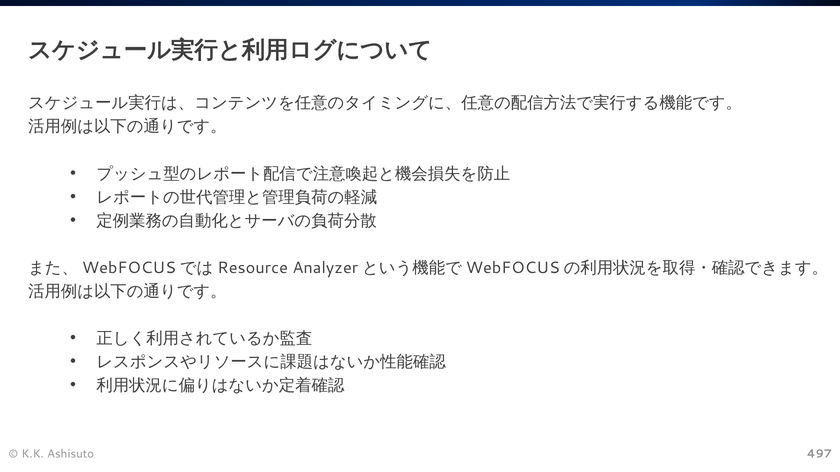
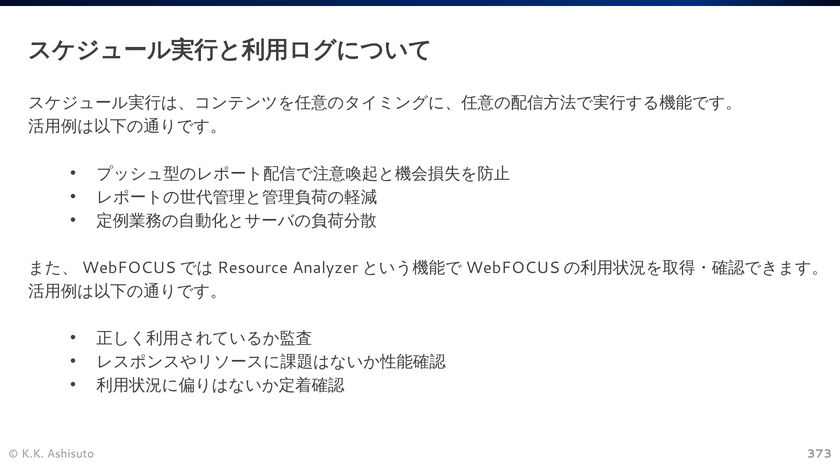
497: 497 -> 373 (819, 455)
